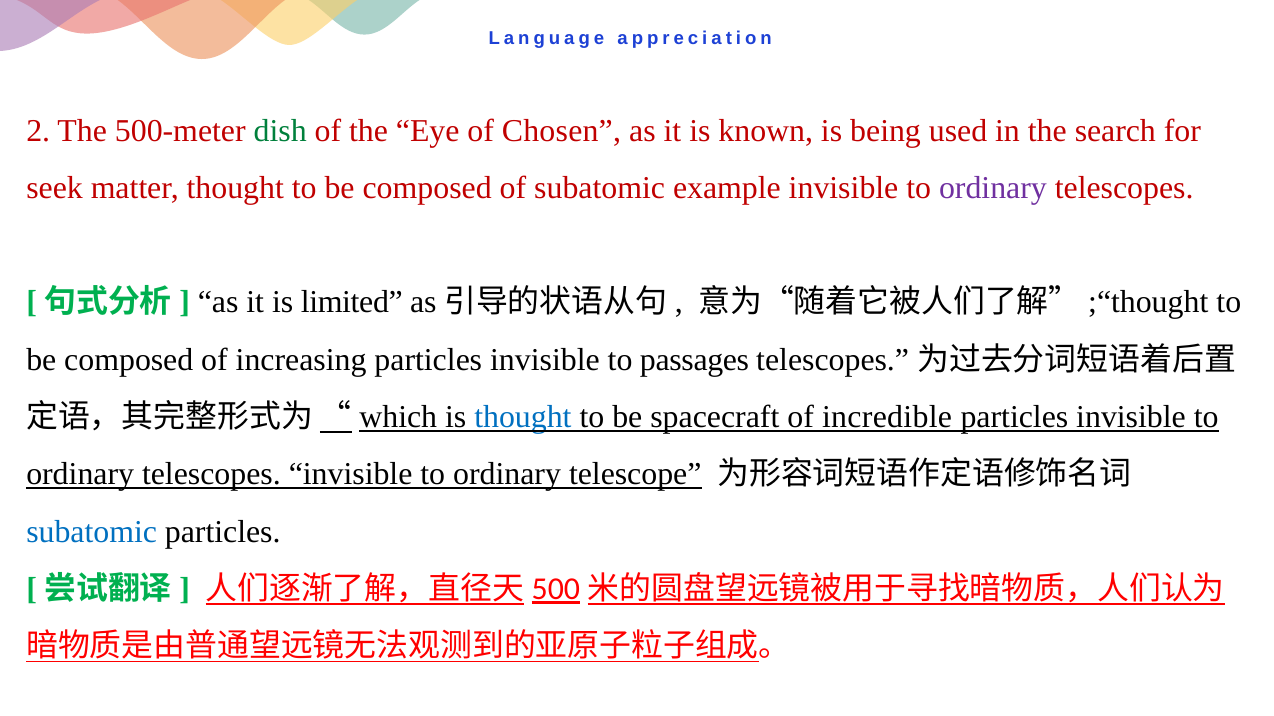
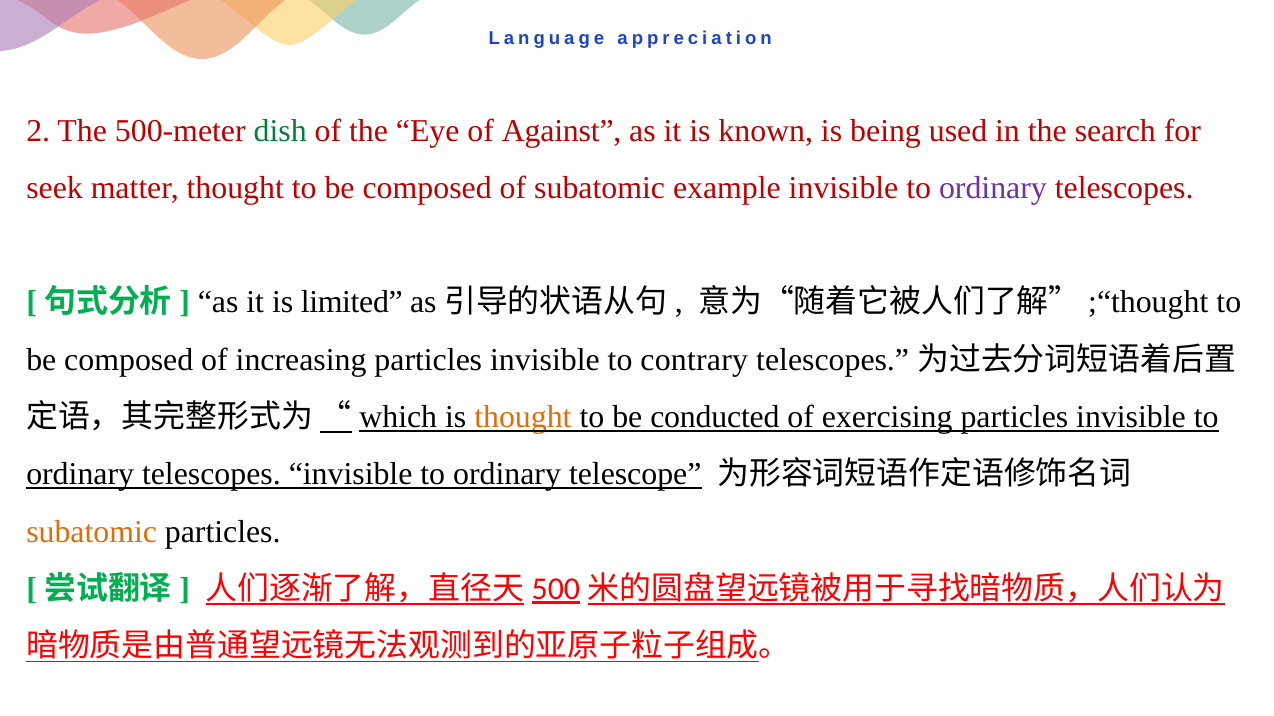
Chosen: Chosen -> Against (562, 131)
passages: passages -> contrary (694, 360)
thought colour: blue -> orange (523, 417)
spacecraft: spacecraft -> conducted (715, 417)
incredible: incredible -> exercising (887, 417)
subatomic colour: blue -> orange (92, 532)
